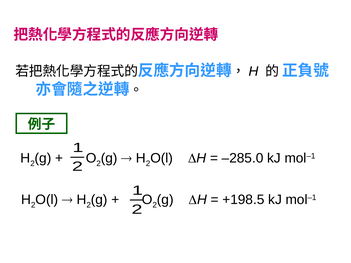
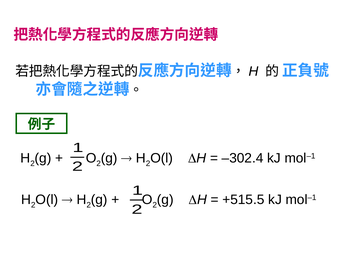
–285.0: –285.0 -> –302.4 (243, 158)
+198.5: +198.5 -> +515.5 (243, 200)
